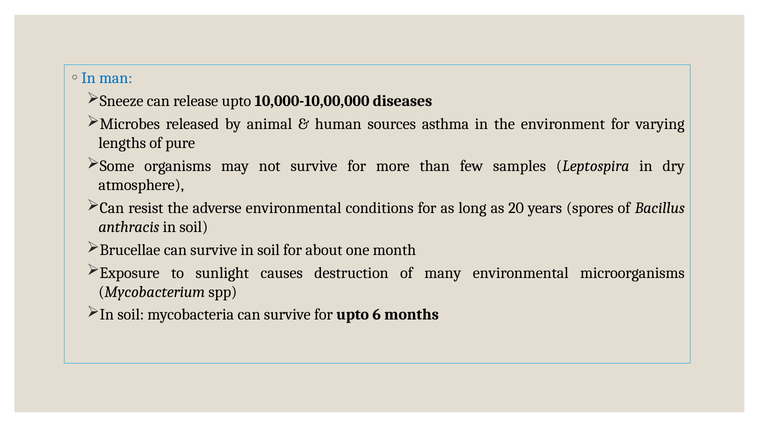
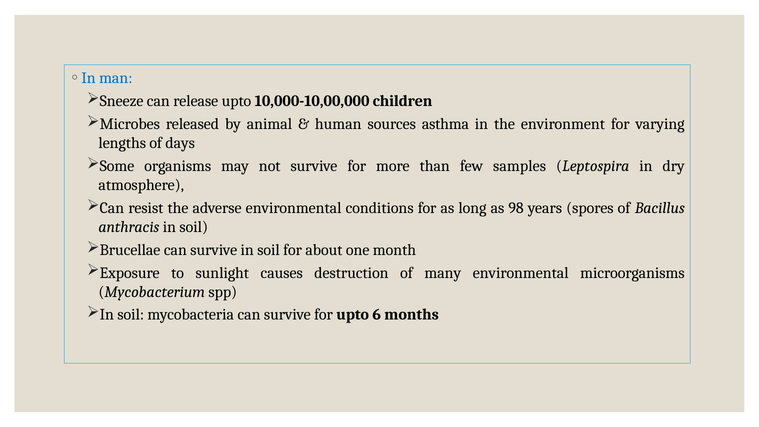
diseases: diseases -> children (403, 101)
pure: pure -> days (180, 143)
20: 20 -> 98 (516, 208)
